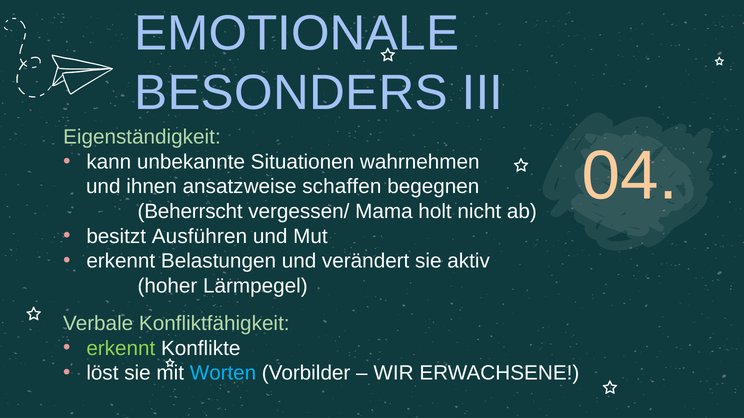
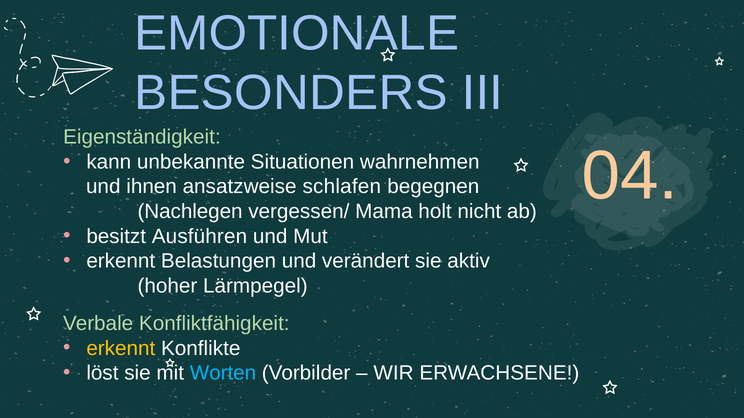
schaffen: schaffen -> schlafen (342, 187)
Beherrscht: Beherrscht -> Nachlegen (190, 212)
erkennt colour: light green -> yellow (121, 349)
